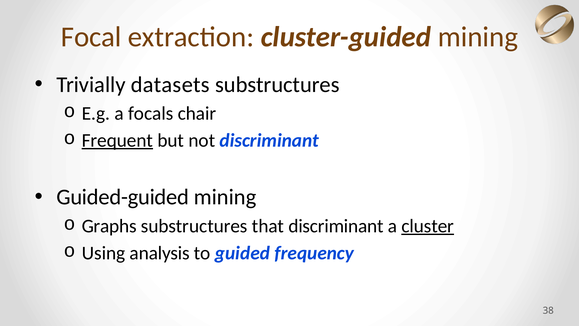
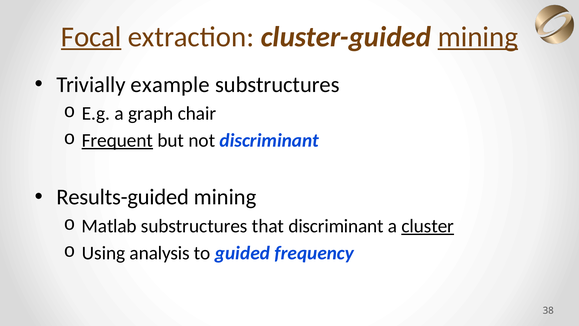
Focal underline: none -> present (91, 37)
mining underline: none -> present (478, 37)
datasets: datasets -> example (170, 85)
focals: focals -> graph (151, 113)
Guided-guided: Guided-guided -> Results-guided (123, 197)
Graphs: Graphs -> Matlab (109, 226)
